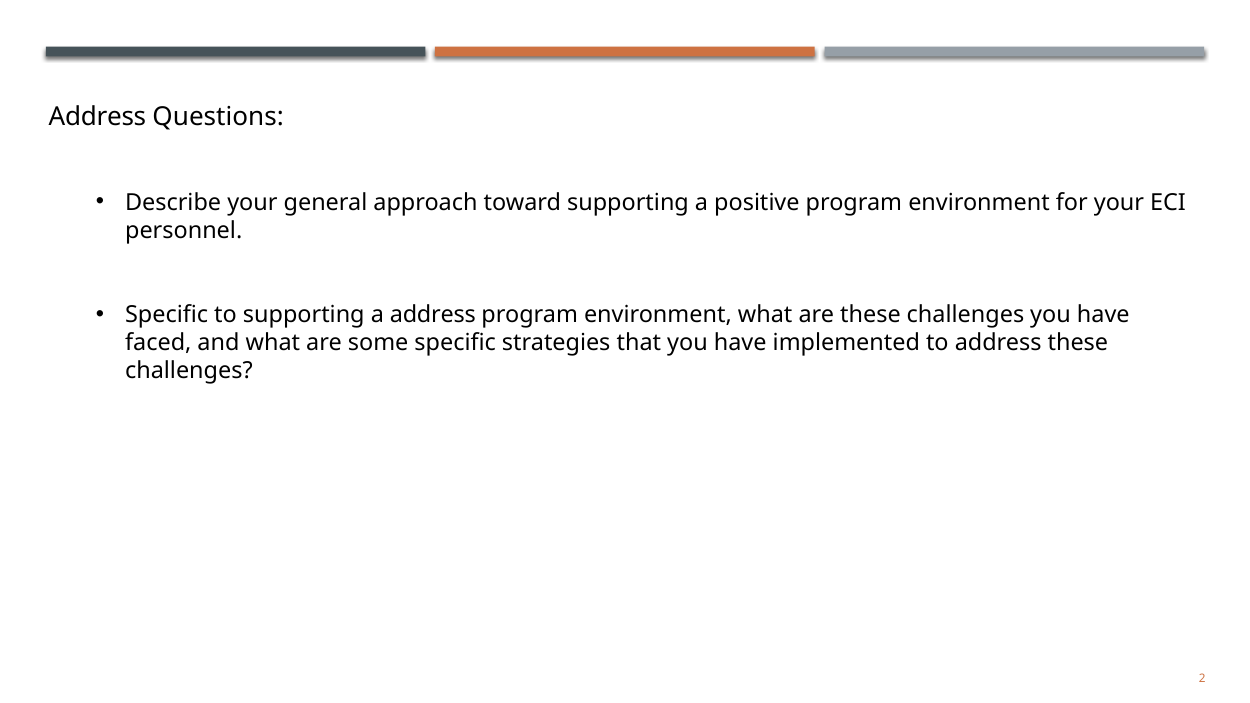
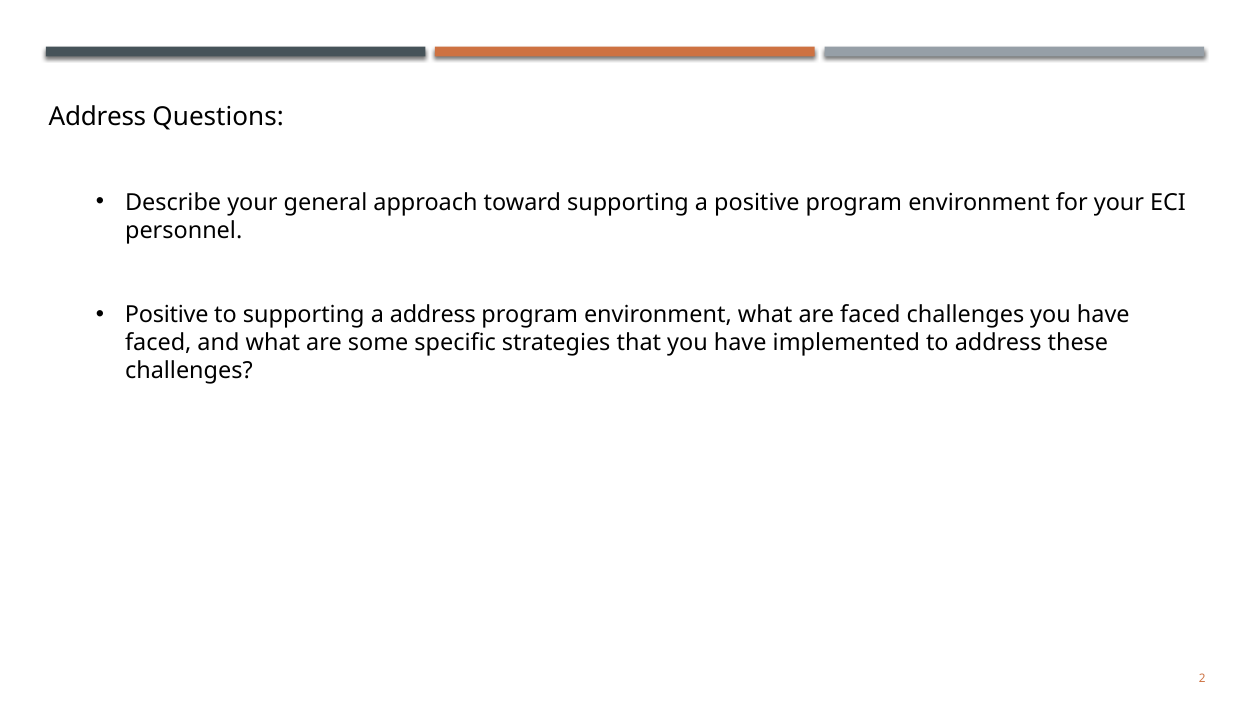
Specific: Specific -> Positive (167, 315)
are these: these -> faced (870, 315)
